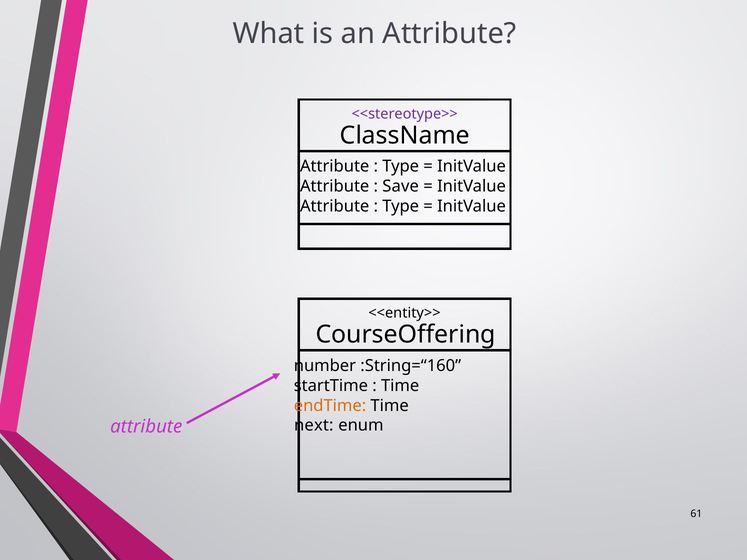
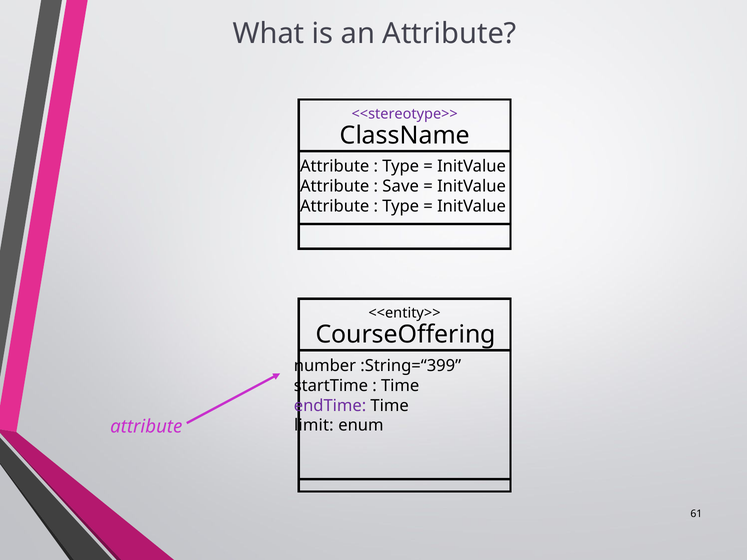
:String=“160: :String=“160 -> :String=“399 (411, 366)
endTime colour: orange -> purple (330, 406)
next: next -> limit (314, 426)
